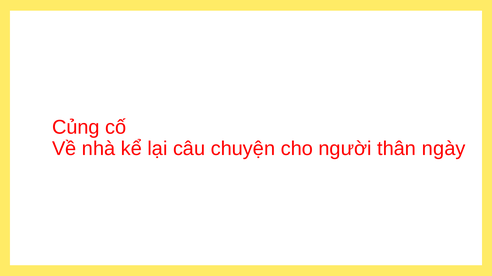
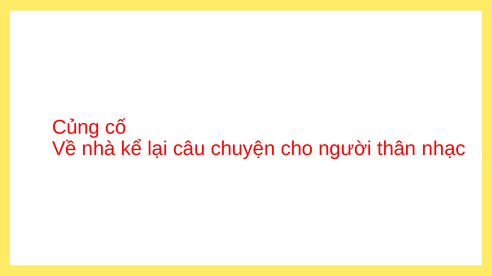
ngày: ngày -> nhạc (444, 149)
